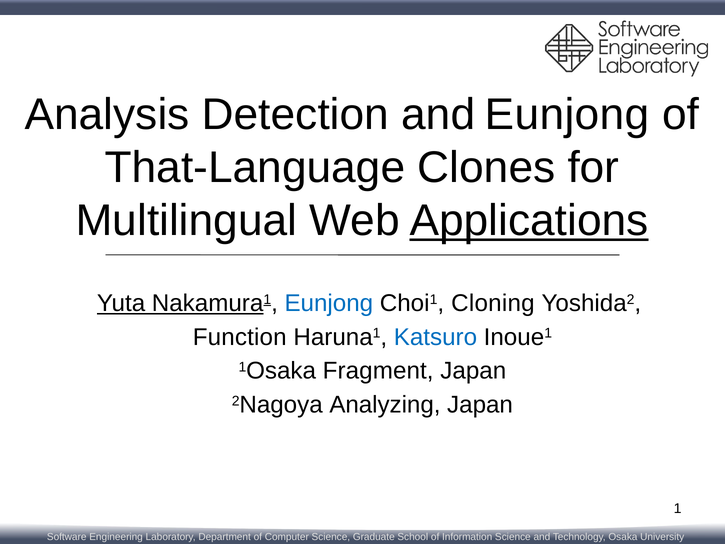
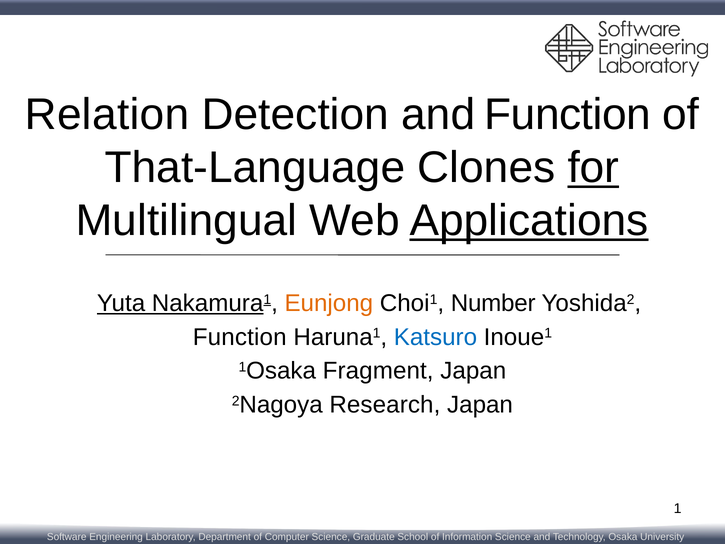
Analysis: Analysis -> Relation (107, 114)
and Eunjong: Eunjong -> Function (568, 114)
for underline: none -> present (593, 167)
Eunjong colour: blue -> orange (329, 303)
Cloning: Cloning -> Number (493, 303)
Analyzing: Analyzing -> Research (385, 405)
